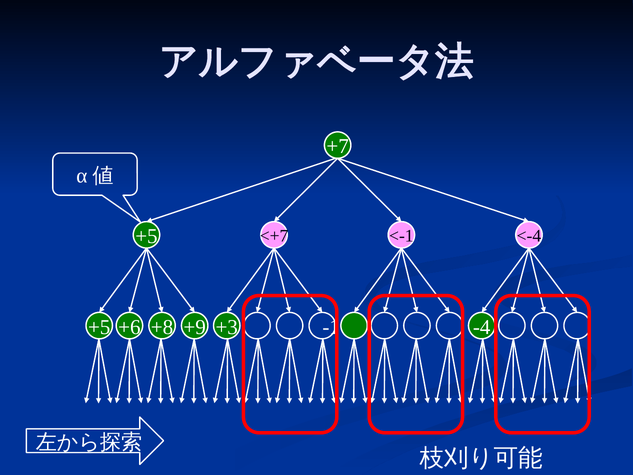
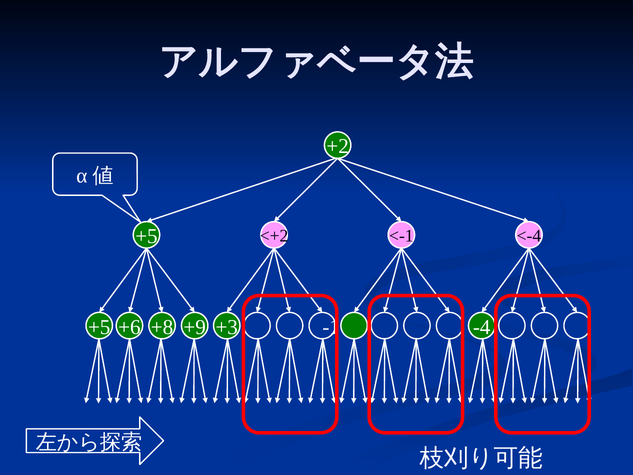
+7: +7 -> +2 (338, 146)
<+7: <+7 -> <+2 (274, 236)
